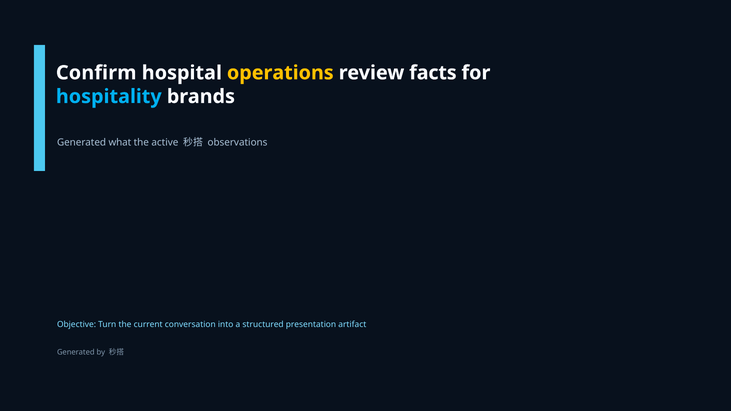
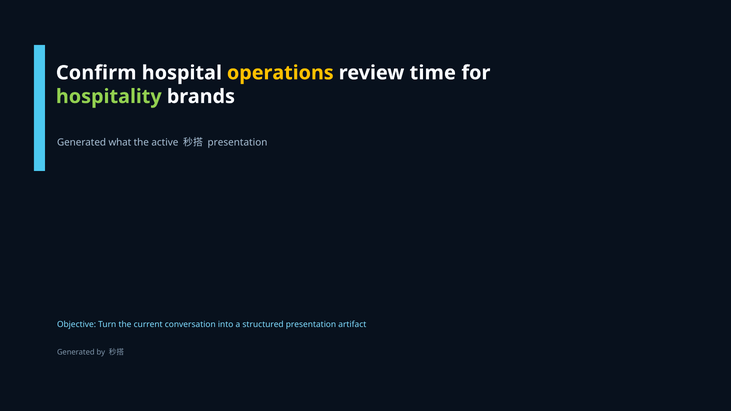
facts: facts -> time (433, 73)
hospitality colour: light blue -> light green (109, 97)
observations: observations -> presentation (237, 143)
